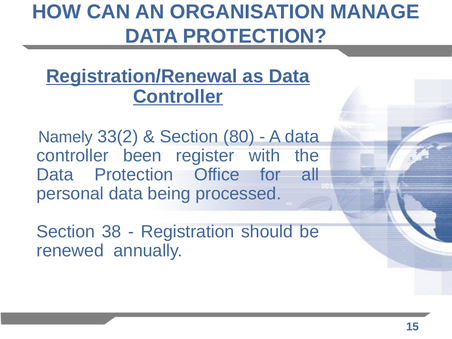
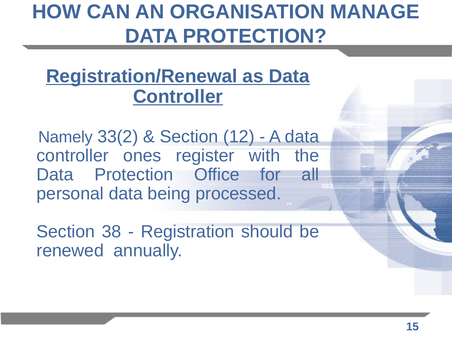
80: 80 -> 12 (239, 137)
been: been -> ones (142, 156)
